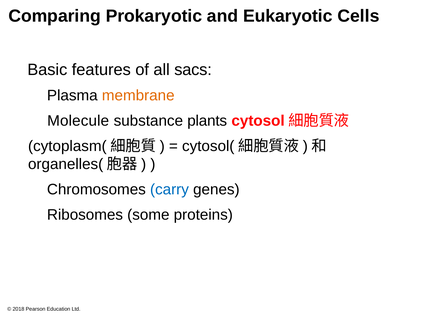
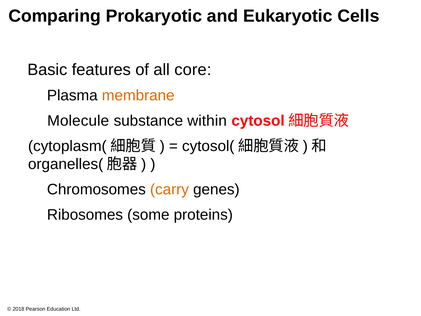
sacs: sacs -> core (193, 70)
plants: plants -> within (207, 121)
carry colour: blue -> orange (169, 189)
